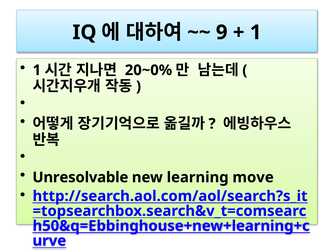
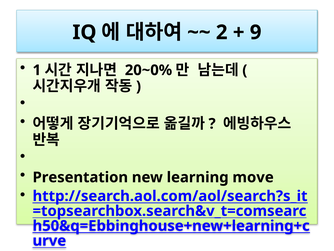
9: 9 -> 2 (222, 32)
1: 1 -> 9 (256, 32)
Unresolvable: Unresolvable -> Presentation (80, 177)
